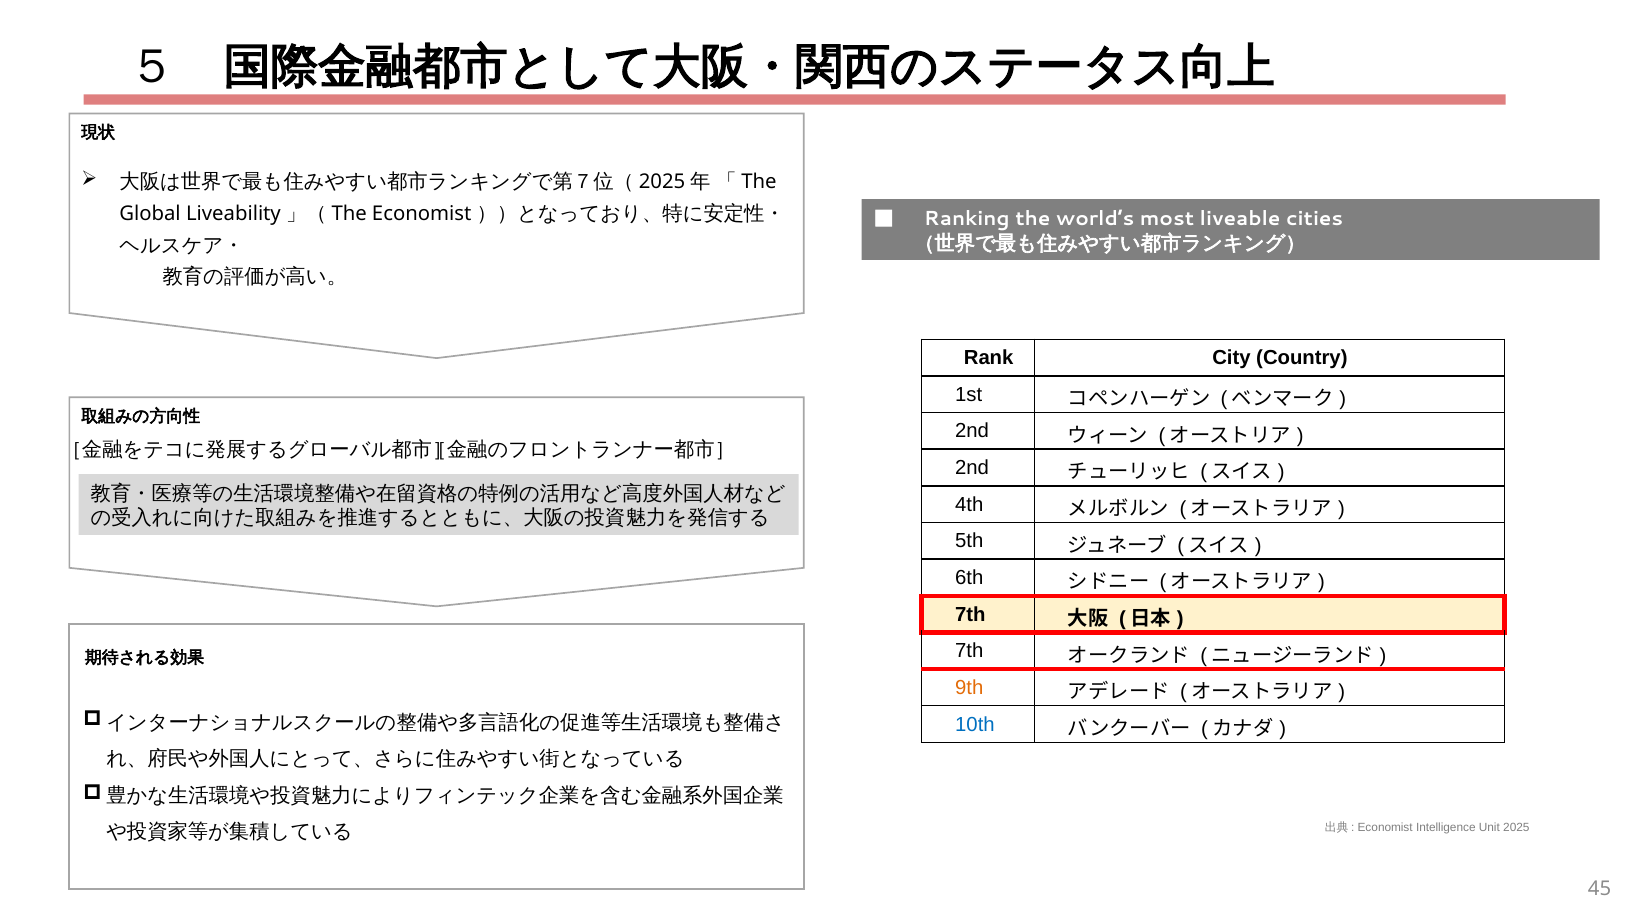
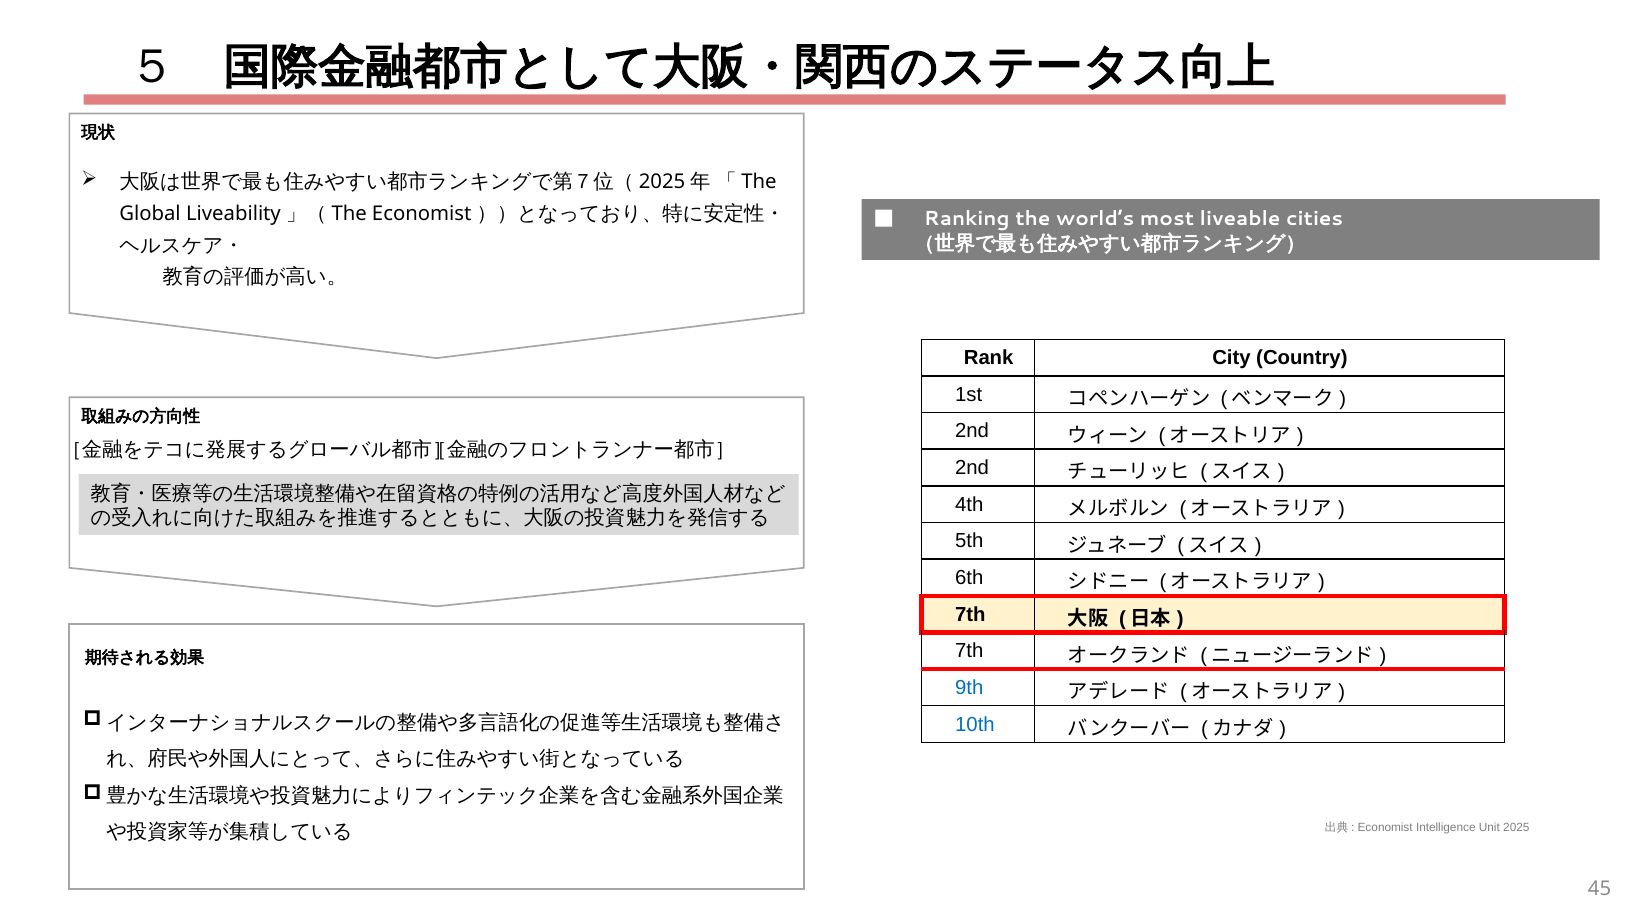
9th colour: orange -> blue (969, 688)
